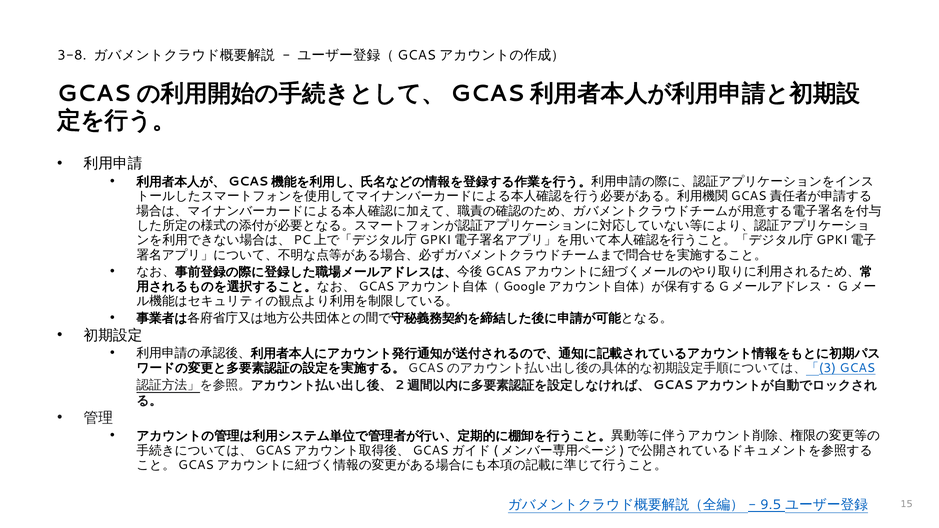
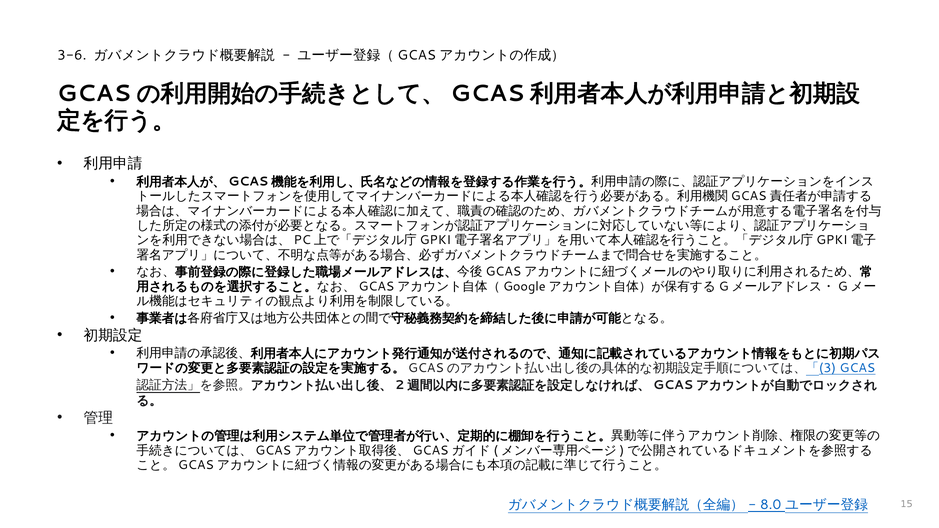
3-8: 3-8 -> 3-6 (72, 55)
9.5: 9.5 -> 8.0 (771, 505)
